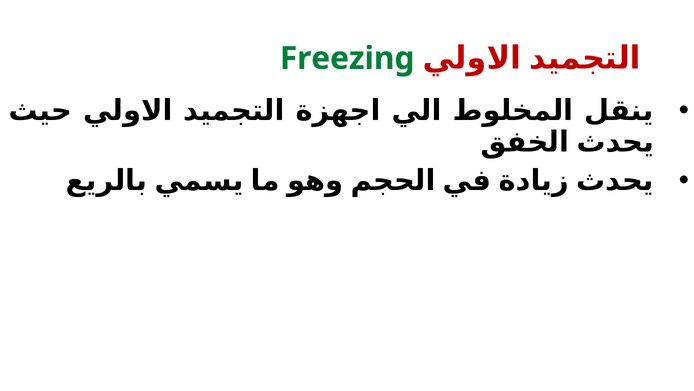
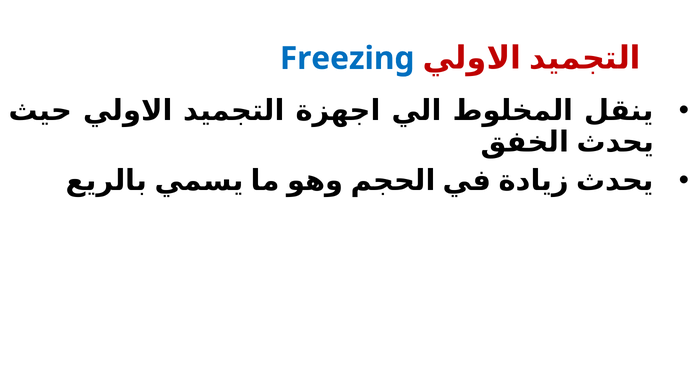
Freezing colour: green -> blue (347, 58)
